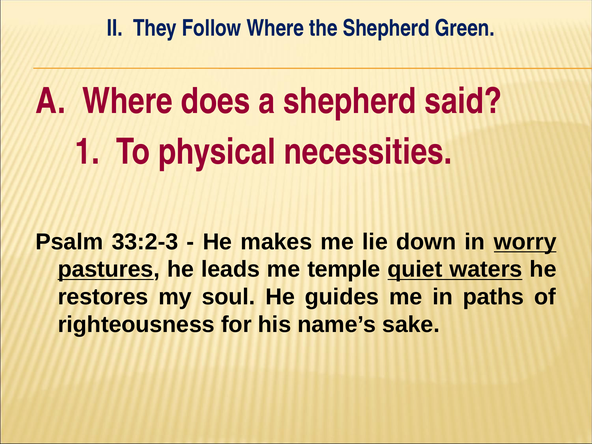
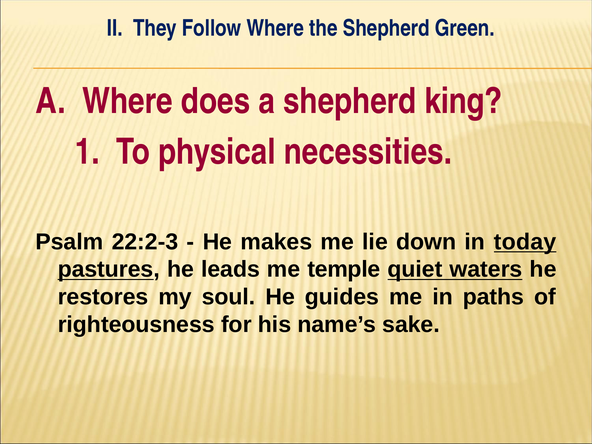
said: said -> king (463, 101)
33:2-3: 33:2-3 -> 22:2-3 (145, 242)
worry: worry -> today (525, 242)
